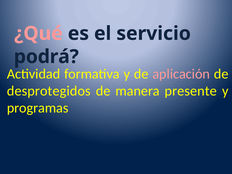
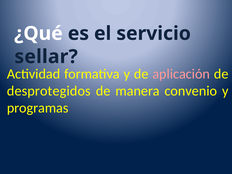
¿Qué colour: pink -> white (38, 33)
podrá: podrá -> sellar (46, 57)
presente: presente -> convenio (191, 91)
